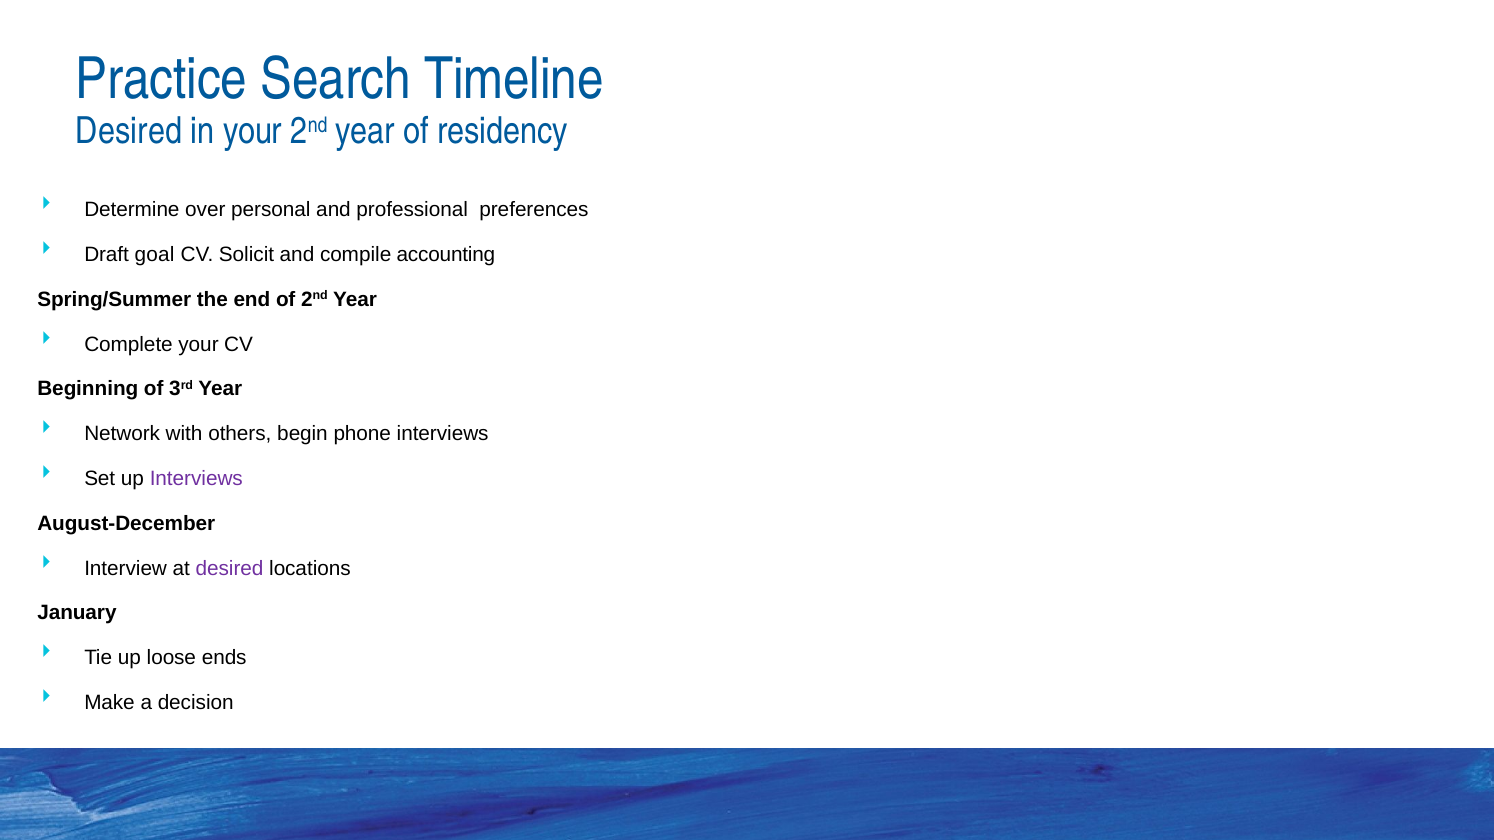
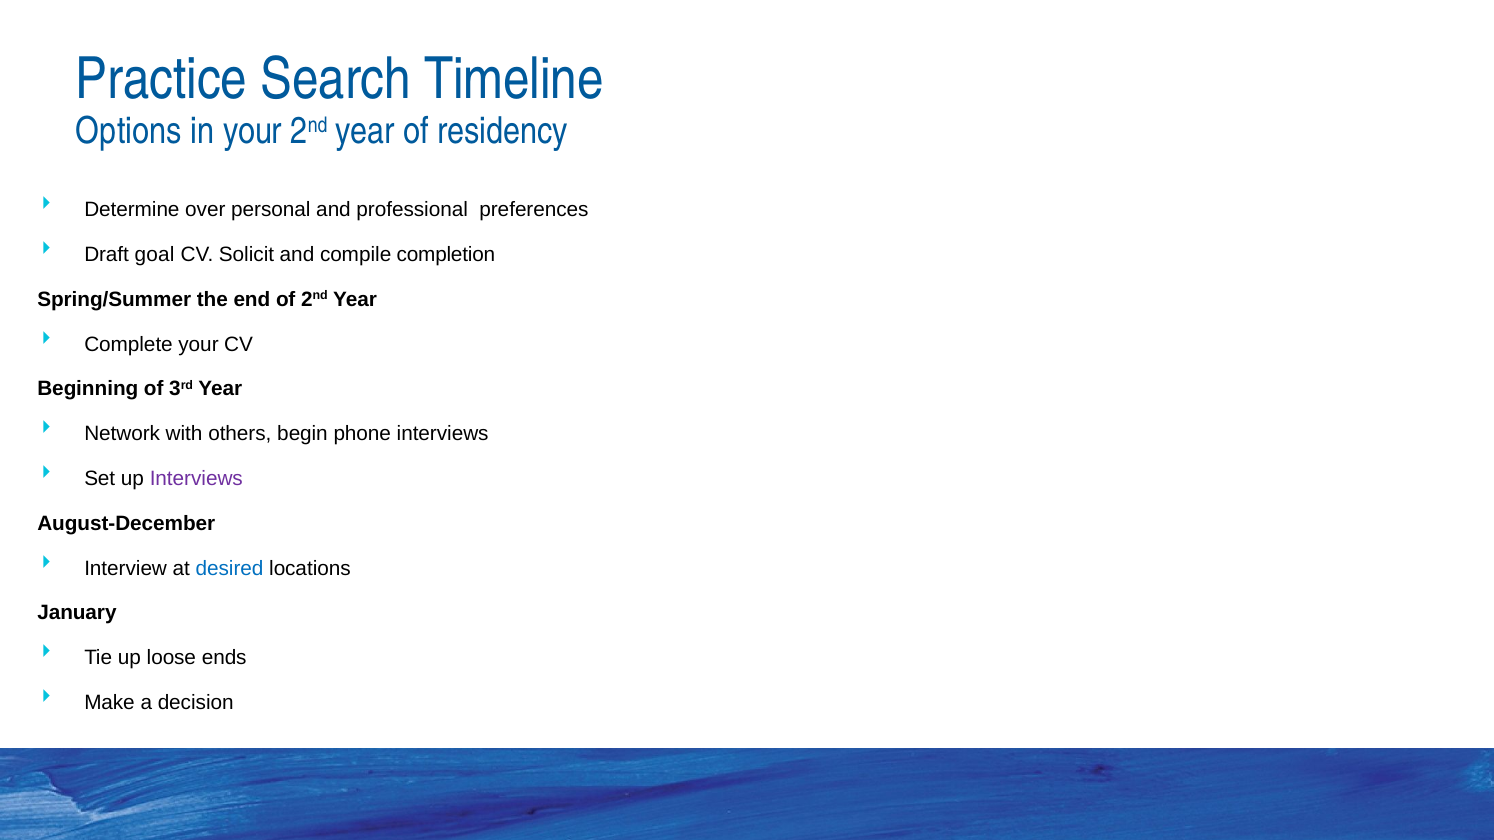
Desired: Desired -> Options (129, 131)
accounting: accounting -> completion (446, 255)
desired colour: purple -> blue (230, 569)
